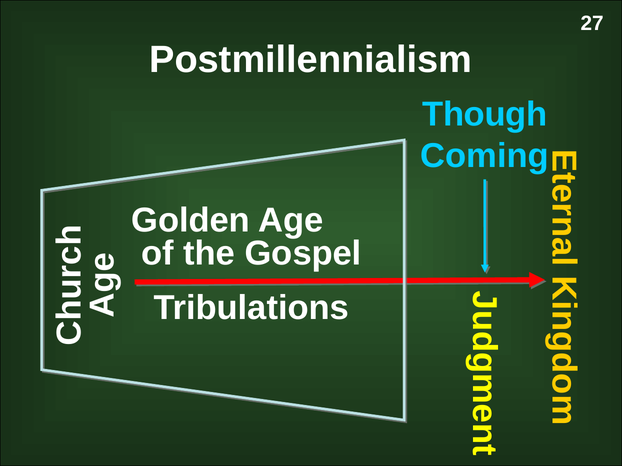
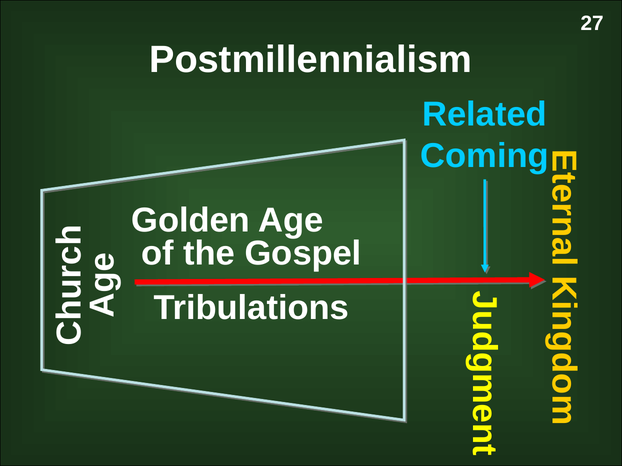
Though: Though -> Related (485, 114)
